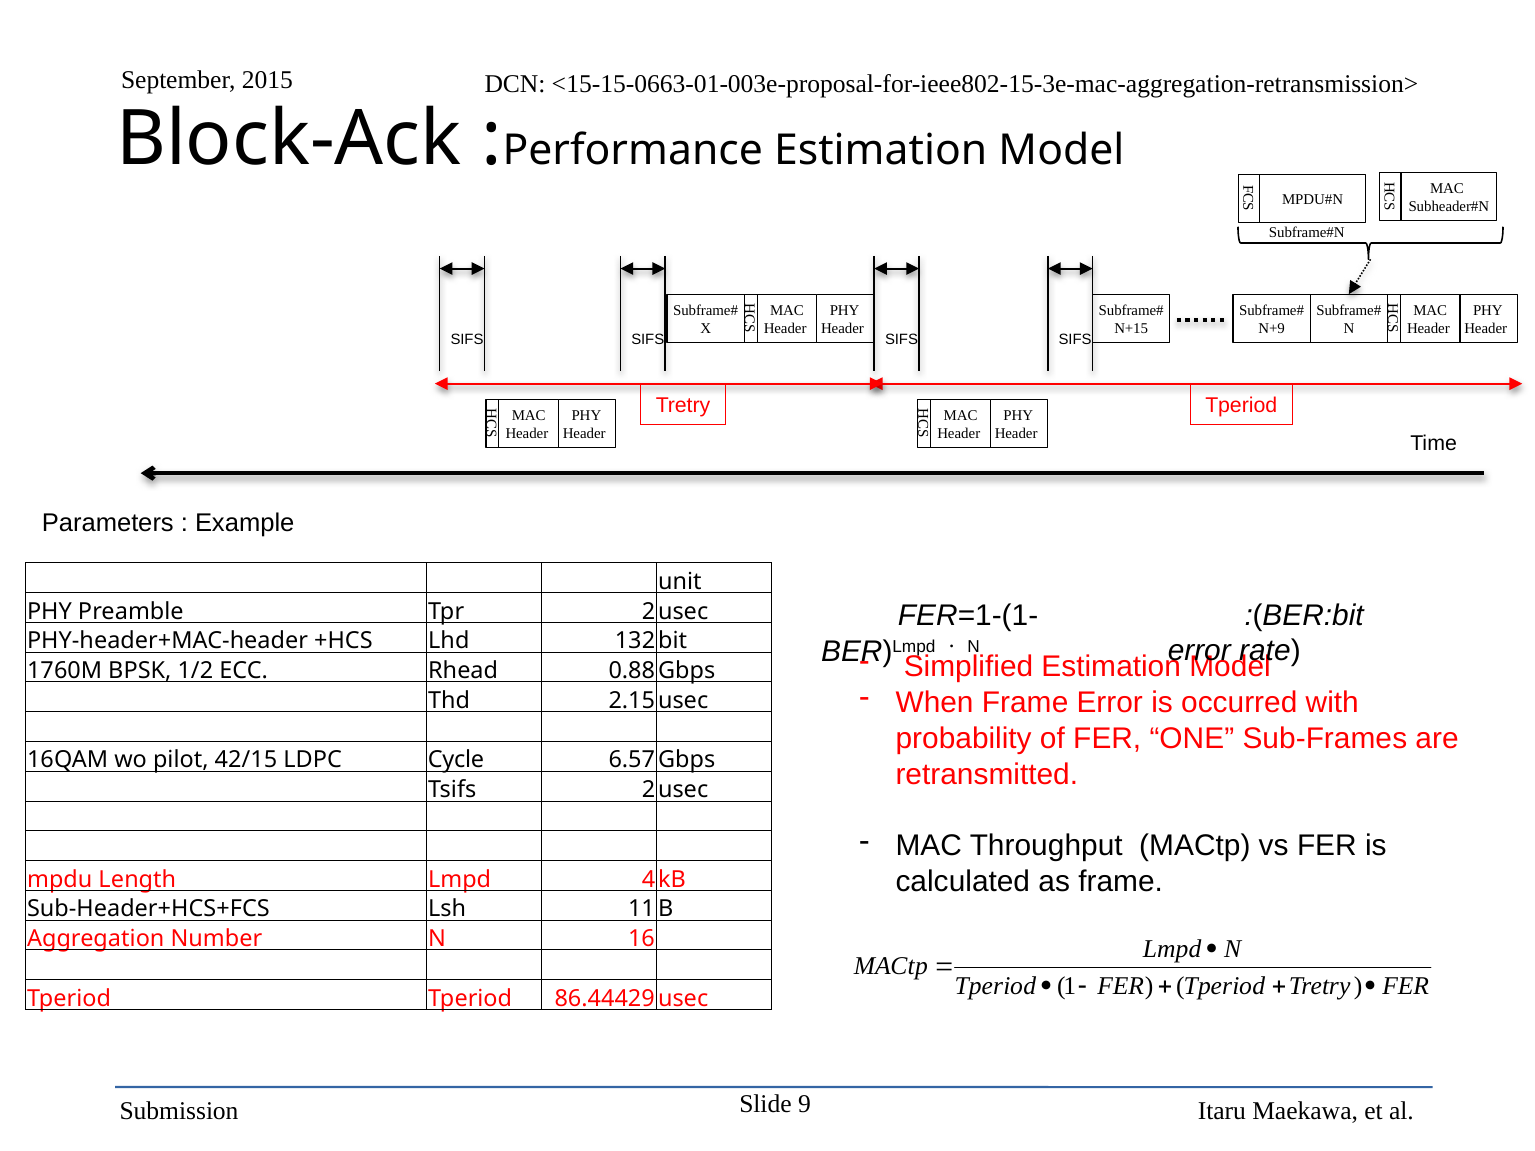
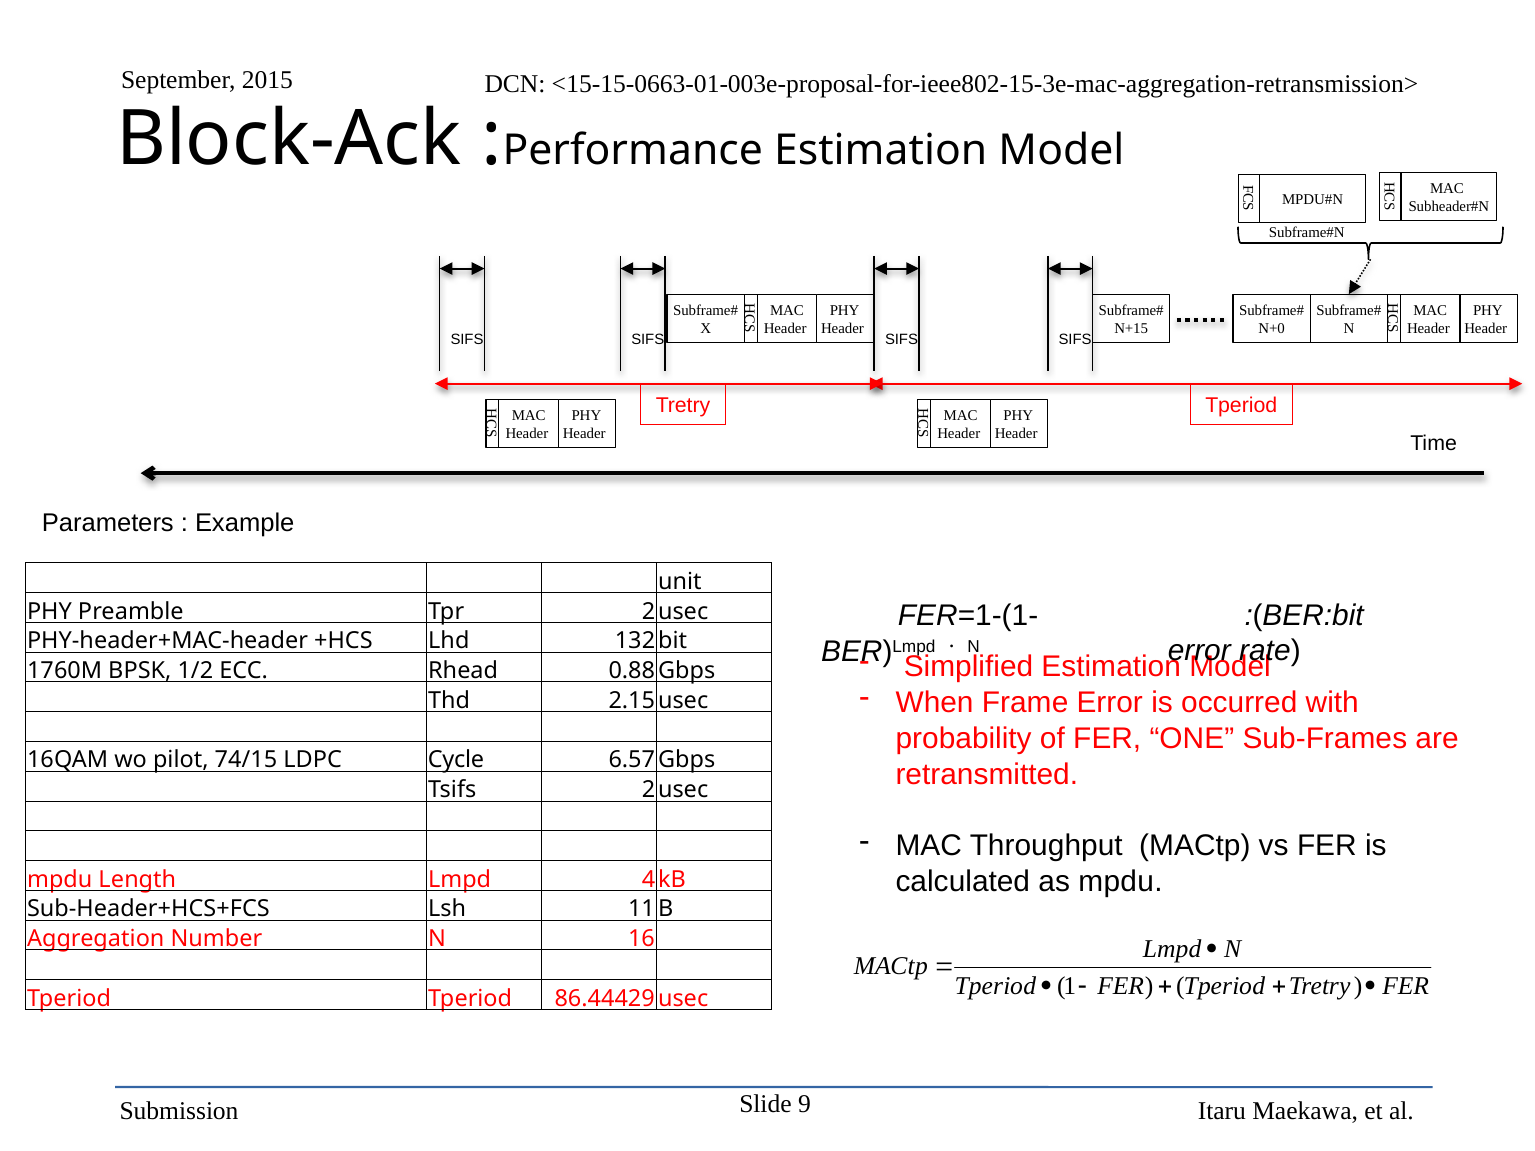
N+9: N+9 -> N+0 (1272, 328)
42/15: 42/15 -> 74/15 (246, 760)
as frame: frame -> mpdu (1120, 882)
